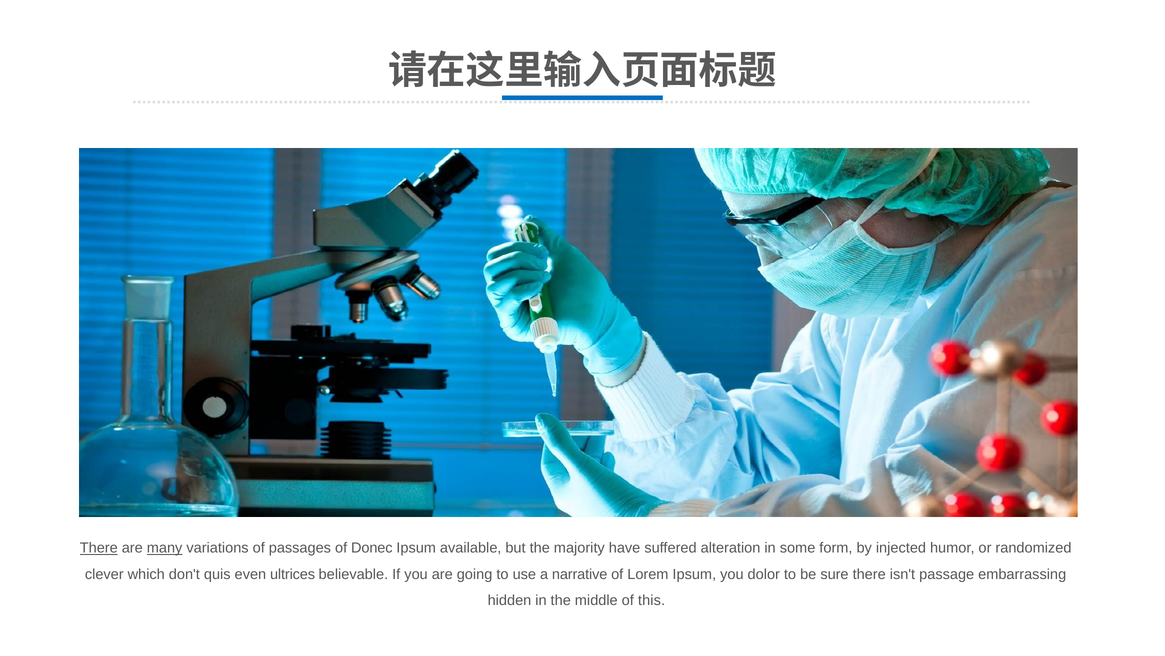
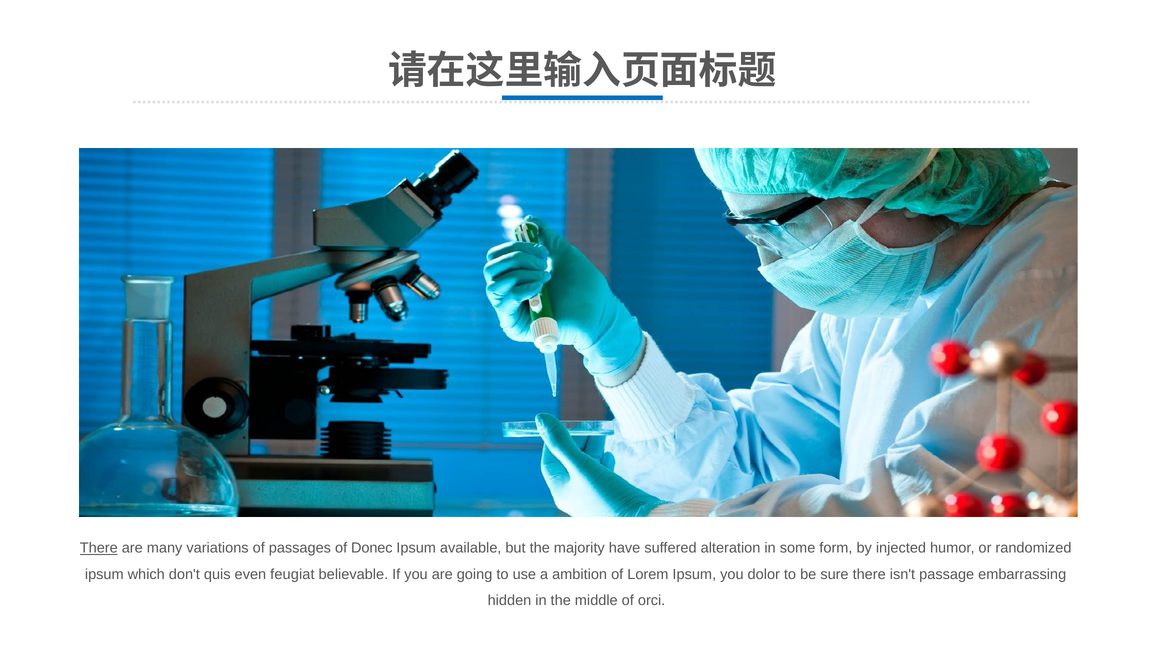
many underline: present -> none (165, 548)
clever: clever -> ipsum (104, 574)
ultrices: ultrices -> feugiat (292, 574)
narrative: narrative -> ambition (580, 574)
this: this -> orci (652, 600)
